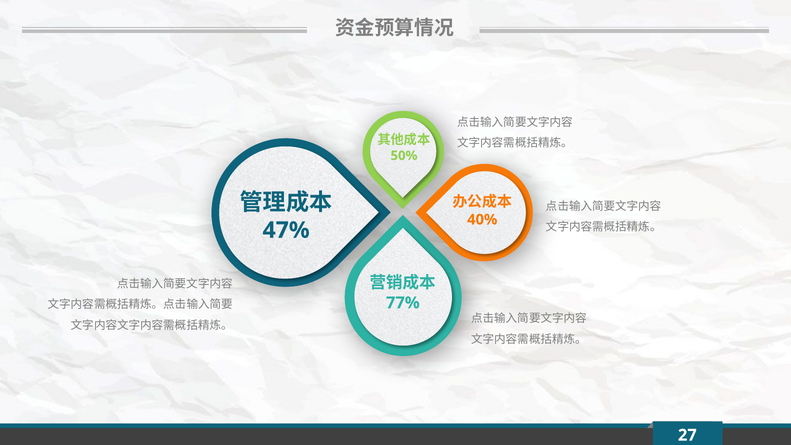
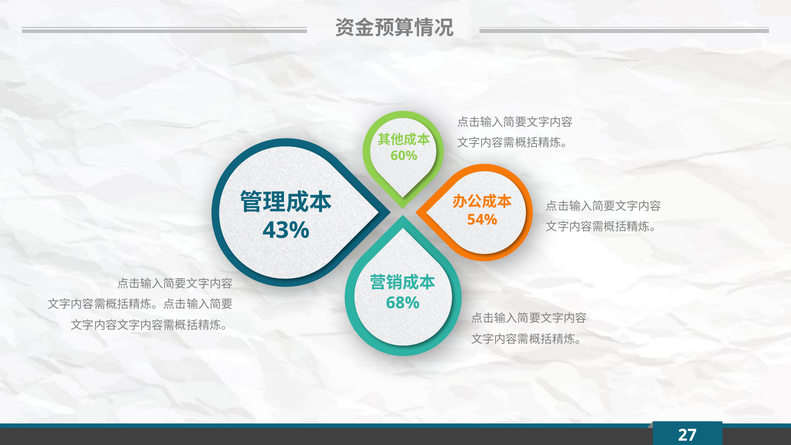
50%: 50% -> 60% (404, 156)
40%: 40% -> 54% (482, 220)
47%: 47% -> 43% (286, 230)
77%: 77% -> 68% (403, 303)
